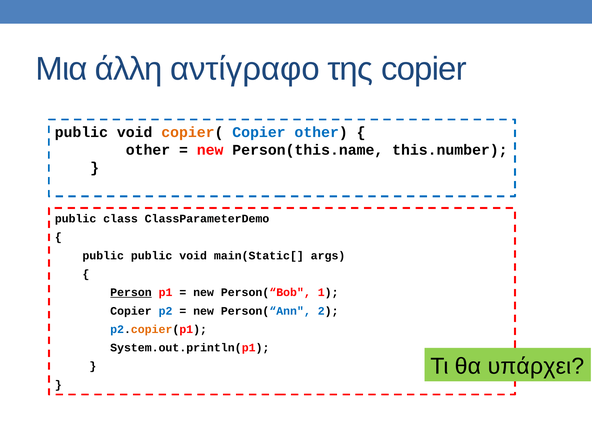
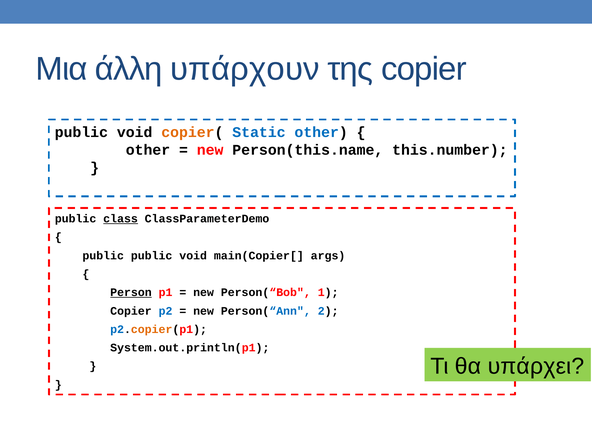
αντίγραφο: αντίγραφο -> υπάρχουν (245, 69)
copier( Copier: Copier -> Static (259, 132)
class underline: none -> present (121, 219)
main(Static[: main(Static[ -> main(Copier[ (259, 256)
